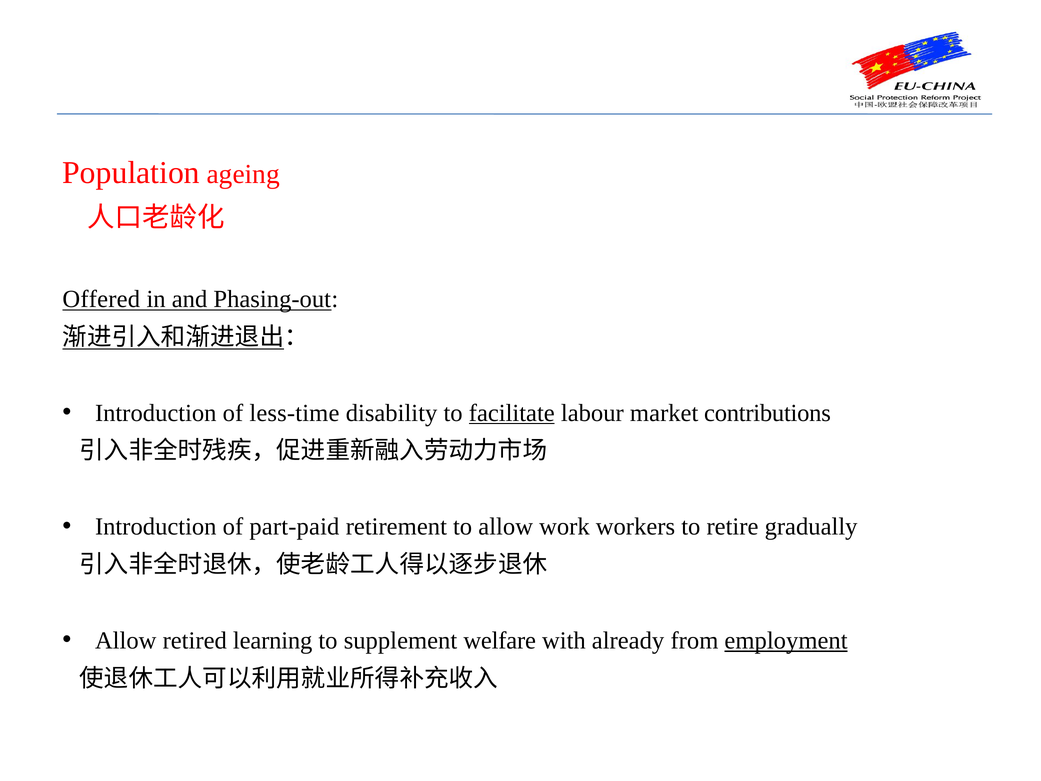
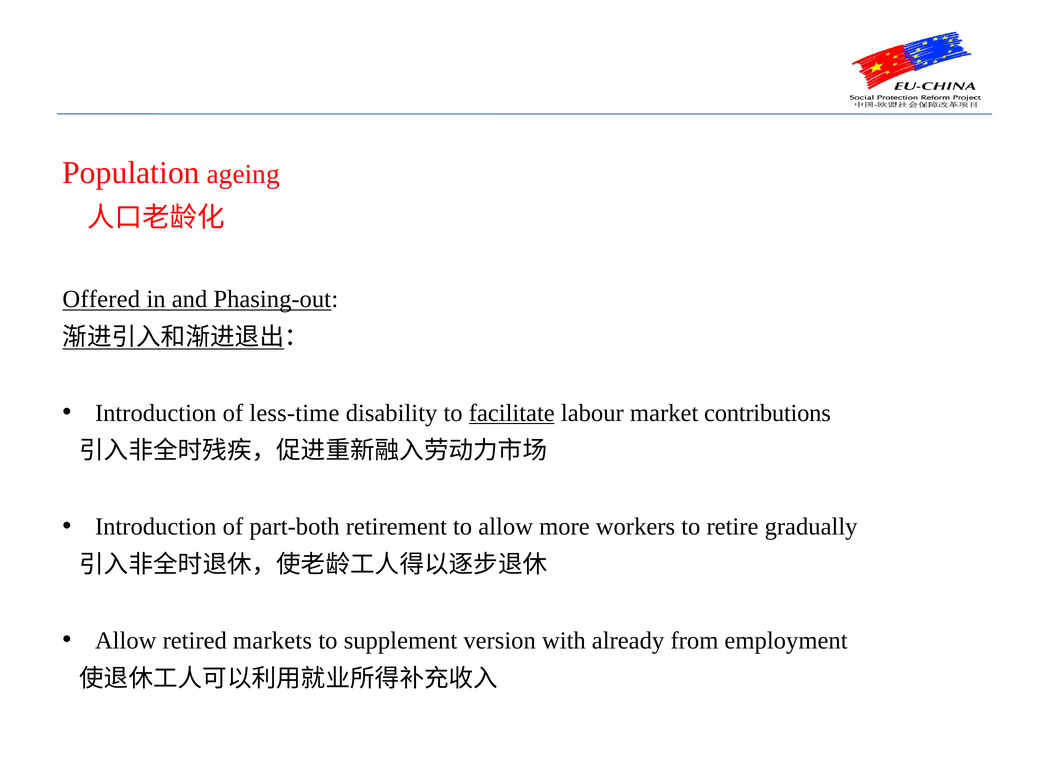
part-paid: part-paid -> part-both (294, 527)
work: work -> more (564, 527)
learning: learning -> markets (273, 640)
welfare: welfare -> version (500, 640)
employment underline: present -> none (786, 640)
